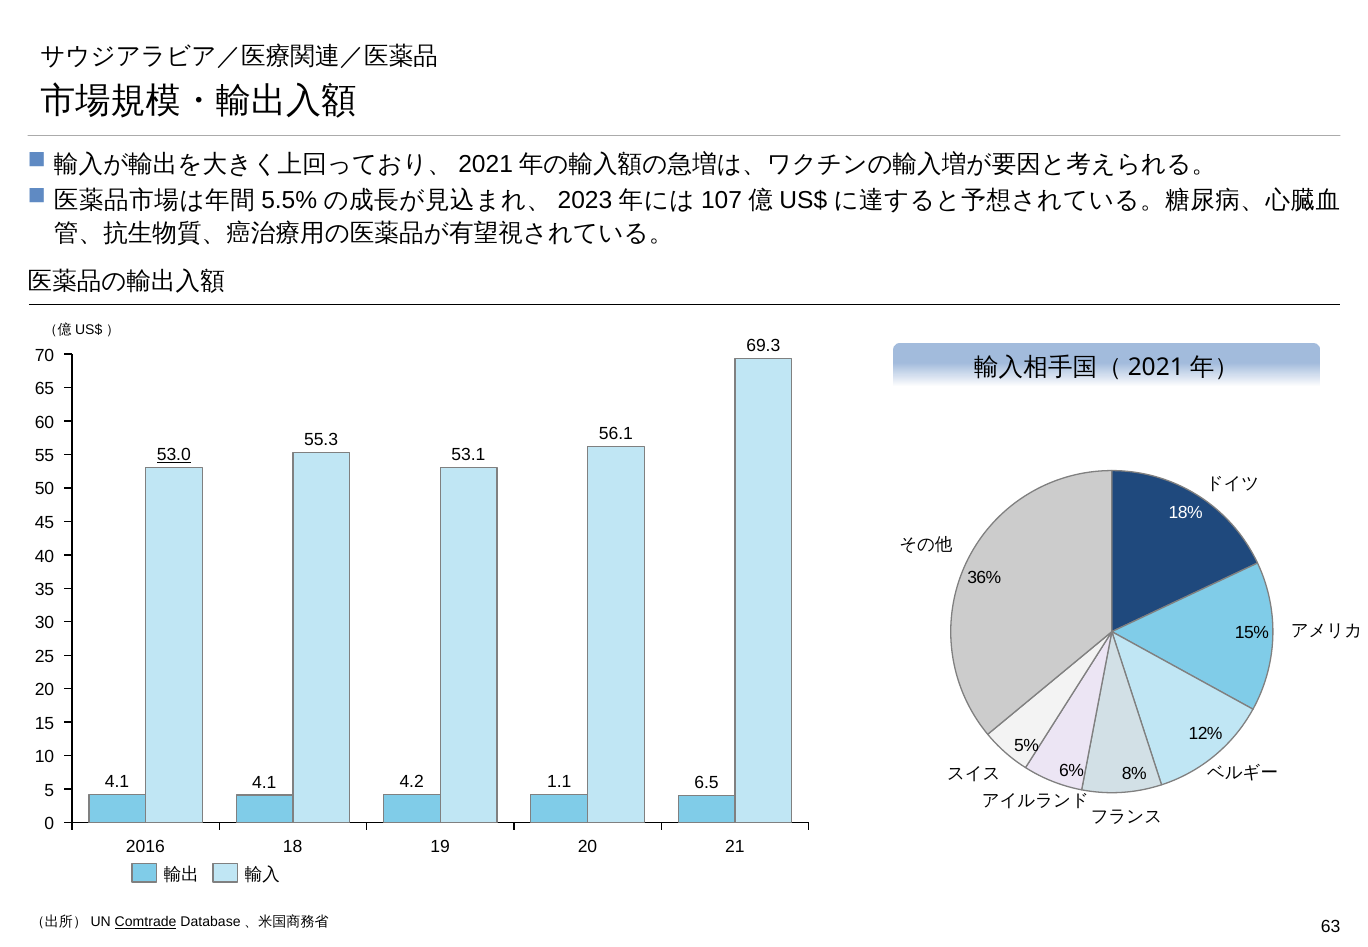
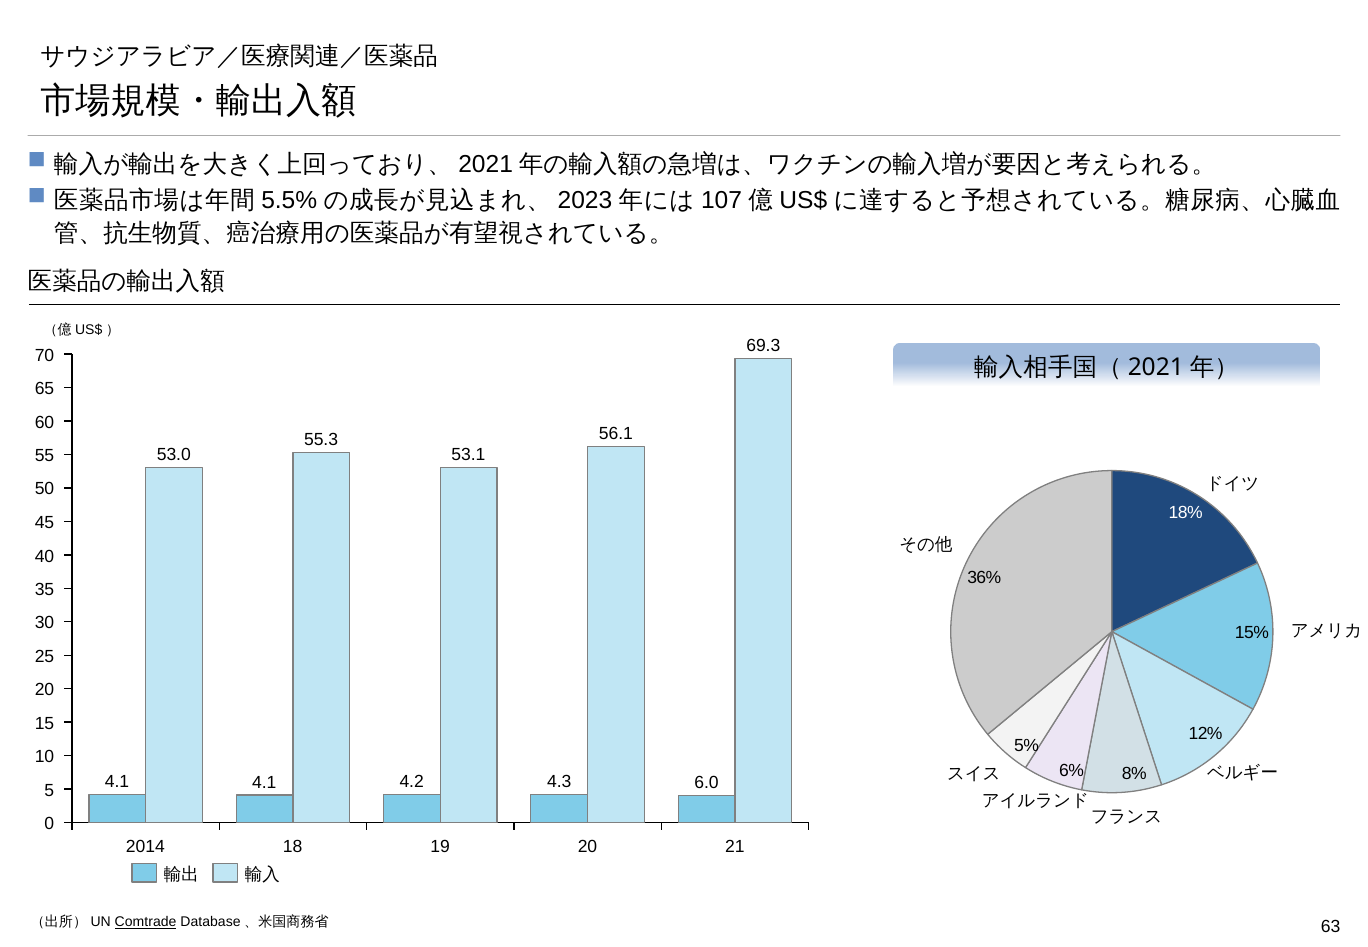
53.0 underline: present -> none (174, 455)
1.1: 1.1 -> 4.3 (559, 782)
6.5: 6.5 -> 6.0 (707, 783)
2016: 2016 -> 2014 (145, 846)
